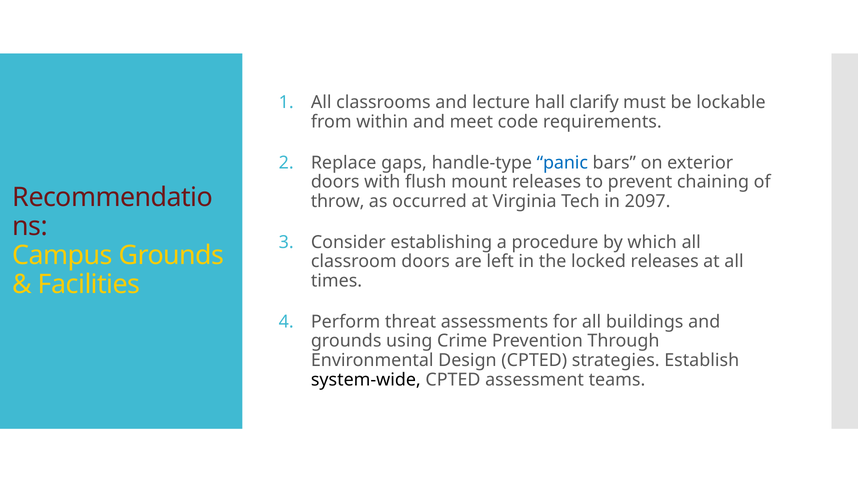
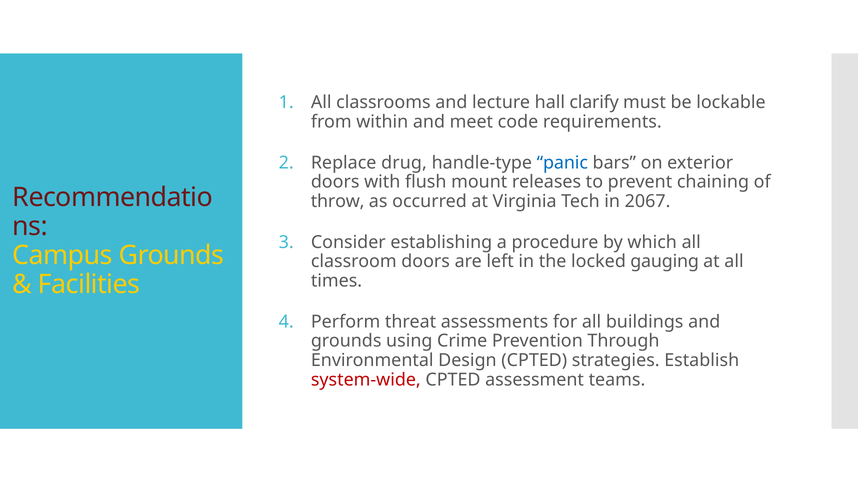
gaps: gaps -> drug (404, 162)
2097: 2097 -> 2067 (648, 201)
locked releases: releases -> gauging (665, 261)
system-wide colour: black -> red (366, 379)
